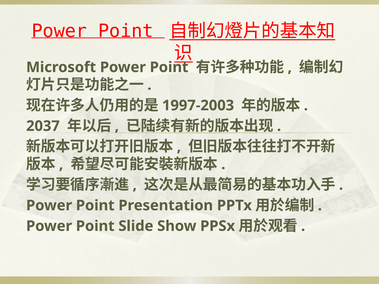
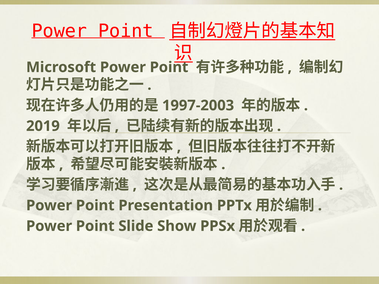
2037: 2037 -> 2019 (43, 126)
